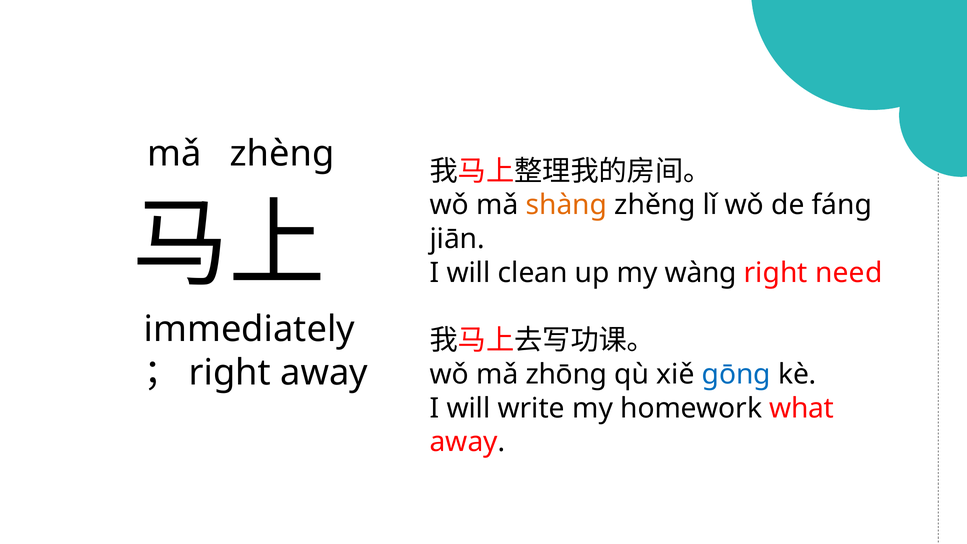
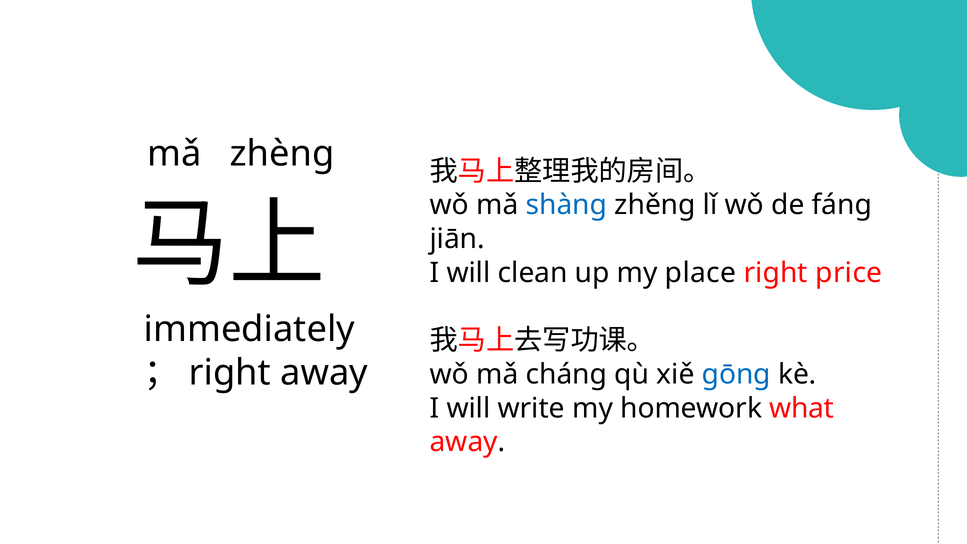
shàng colour: orange -> blue (566, 205)
wàng: wàng -> place (700, 273)
need: need -> price (849, 273)
zhōng: zhōng -> cháng (566, 374)
